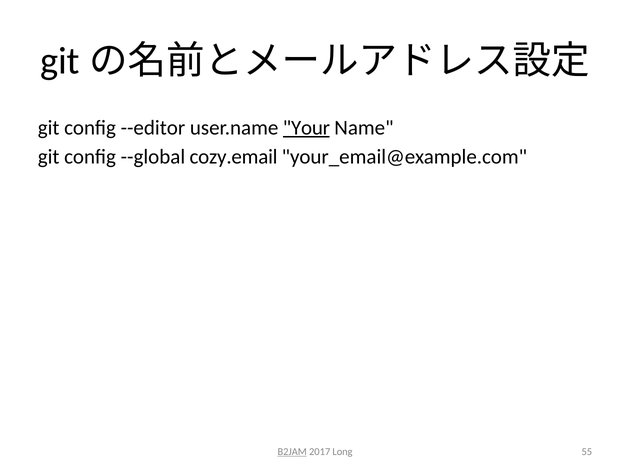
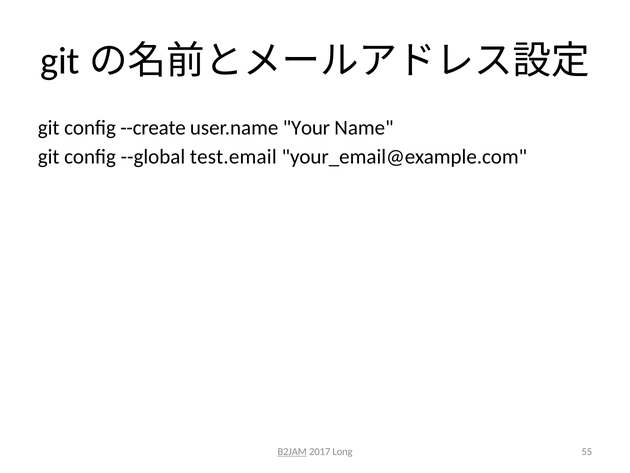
--editor: --editor -> --create (153, 127)
Your underline: present -> none (306, 127)
cozy.email: cozy.email -> test.email (233, 157)
